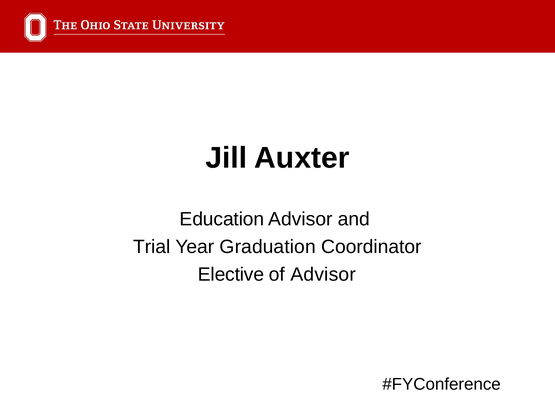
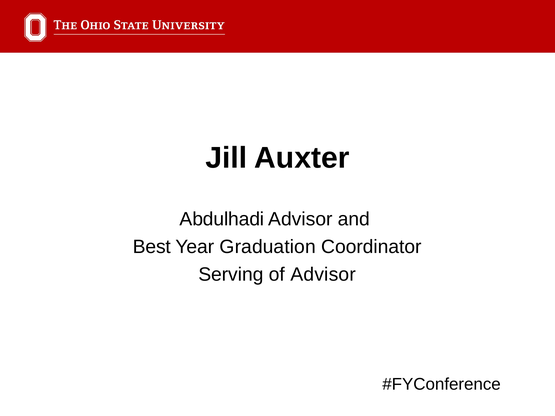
Education: Education -> Abdulhadi (222, 219)
Trial: Trial -> Best (152, 247)
Elective: Elective -> Serving (231, 275)
